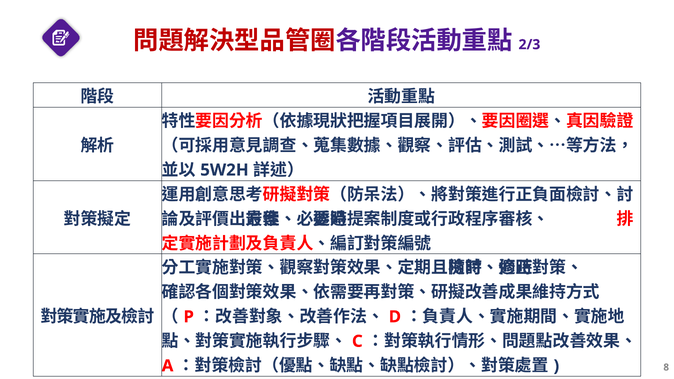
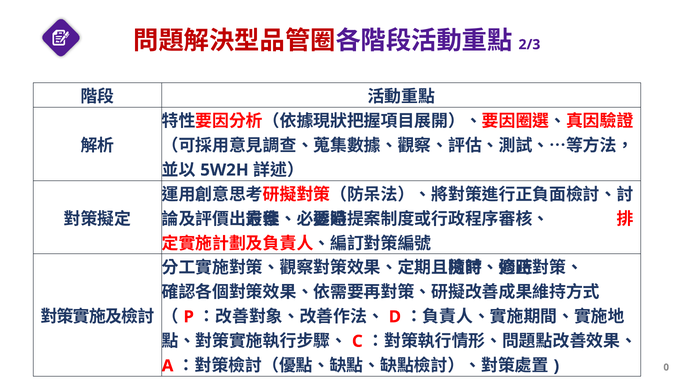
8: 8 -> 0 (666, 367)
